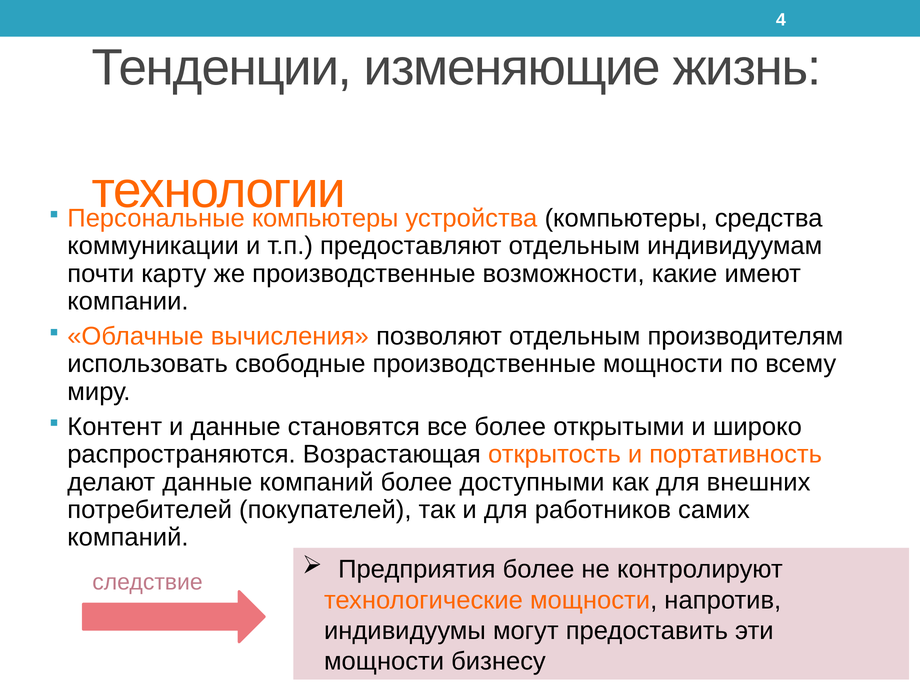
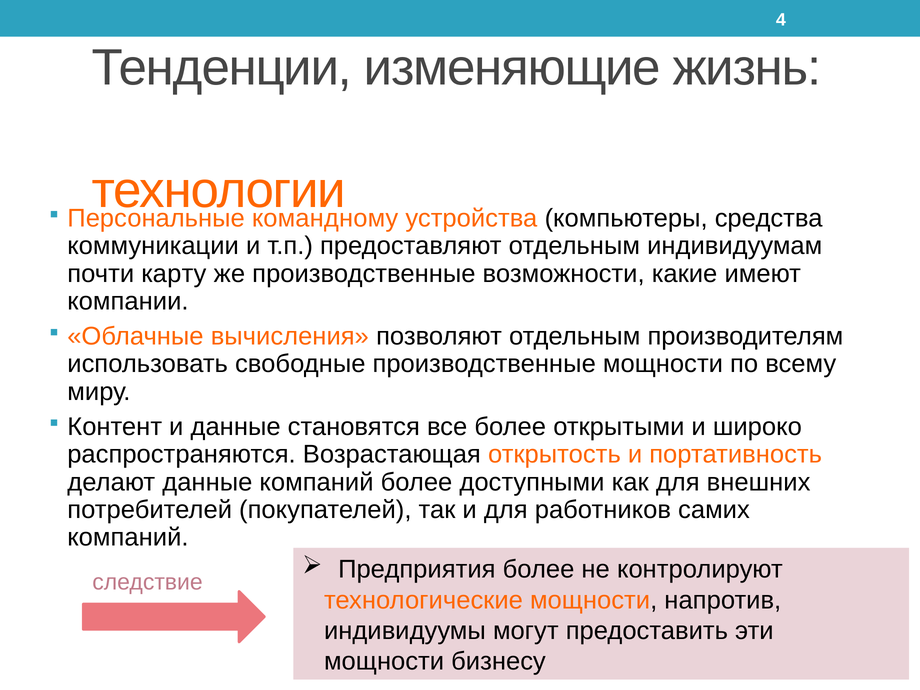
компьютеры: компьютеры -> командному (325, 218)
